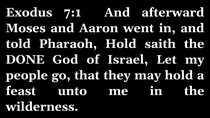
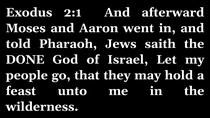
7:1: 7:1 -> 2:1 (73, 12)
Pharaoh Hold: Hold -> Jews (121, 44)
